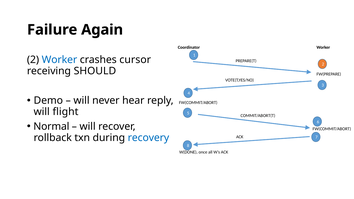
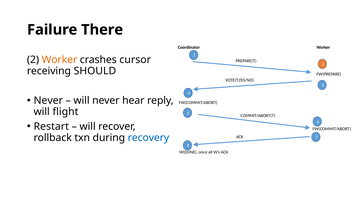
Again: Again -> There (102, 30)
Worker colour: blue -> orange (59, 60)
Demo: Demo -> Never (48, 101)
Normal: Normal -> Restart (51, 127)
